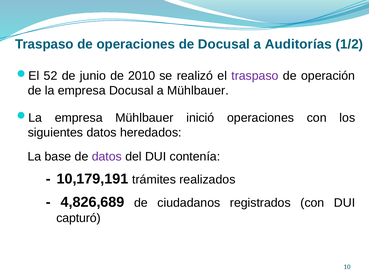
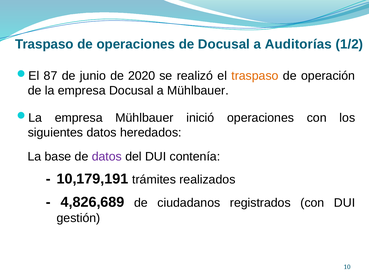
52: 52 -> 87 (51, 76)
2010: 2010 -> 2020 (142, 76)
traspaso colour: purple -> orange (255, 76)
capturó: capturó -> gestión (78, 218)
